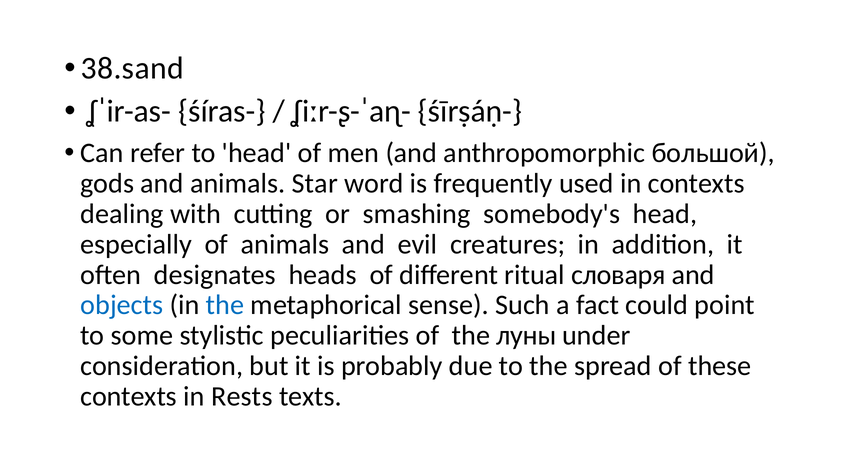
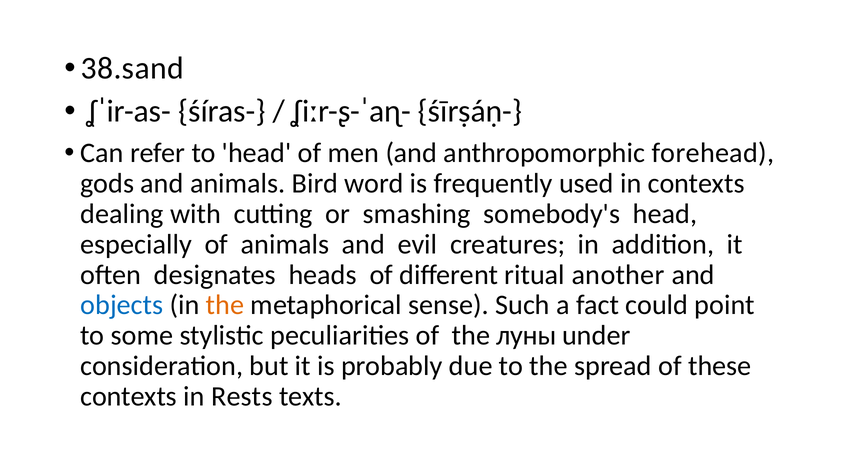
большой: большой -> forehead (713, 153)
Star: Star -> Bird (315, 183)
словаря: словаря -> another (618, 275)
the colour: blue -> orange (225, 305)
